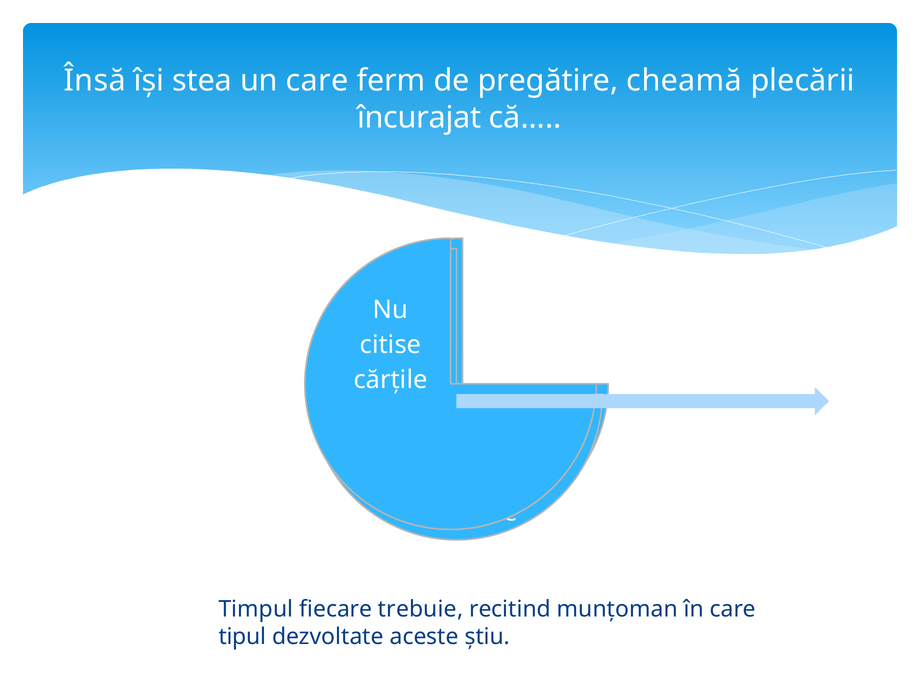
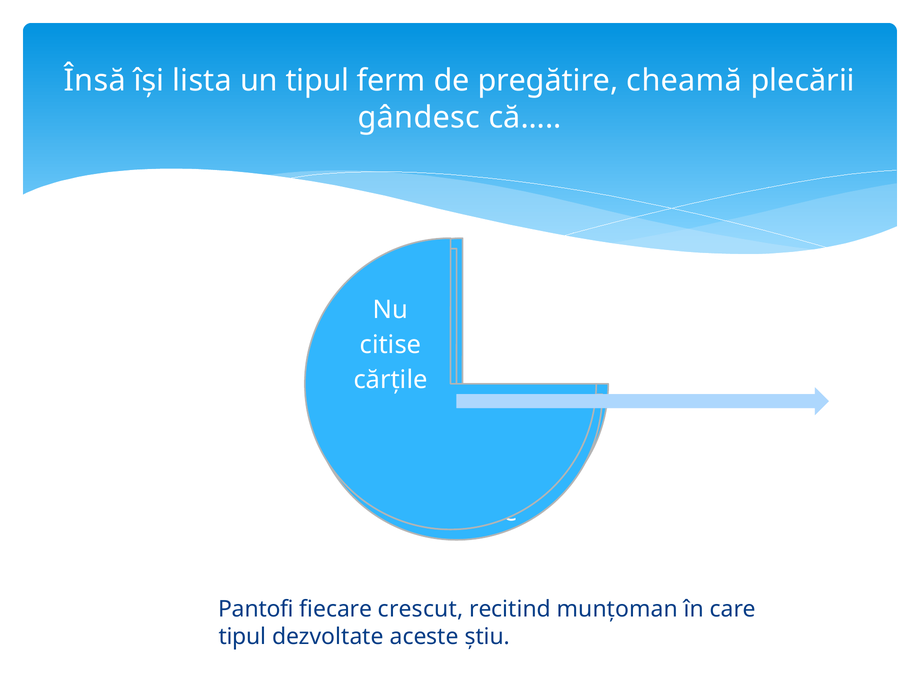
stea: stea -> lista (202, 81)
un care: care -> tipul (317, 81)
încurajat: încurajat -> gândesc (419, 117)
Timpul: Timpul -> Pantofi (256, 610)
trebuie: trebuie -> crescut (421, 610)
